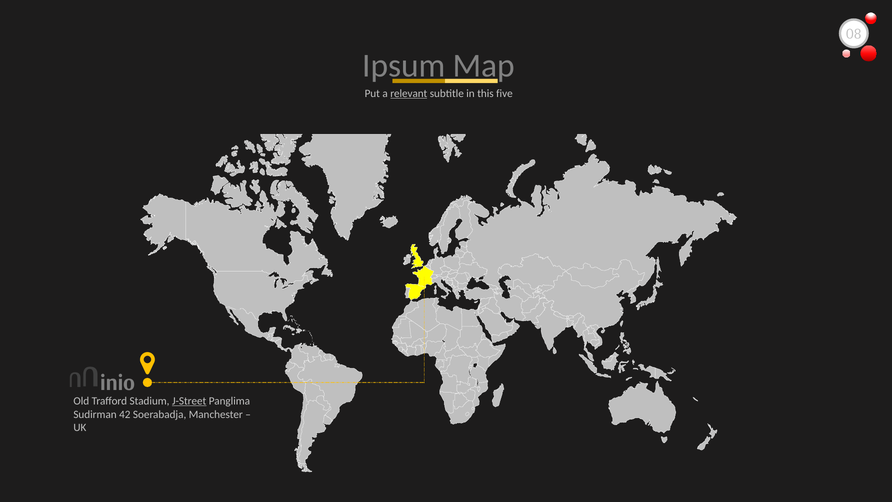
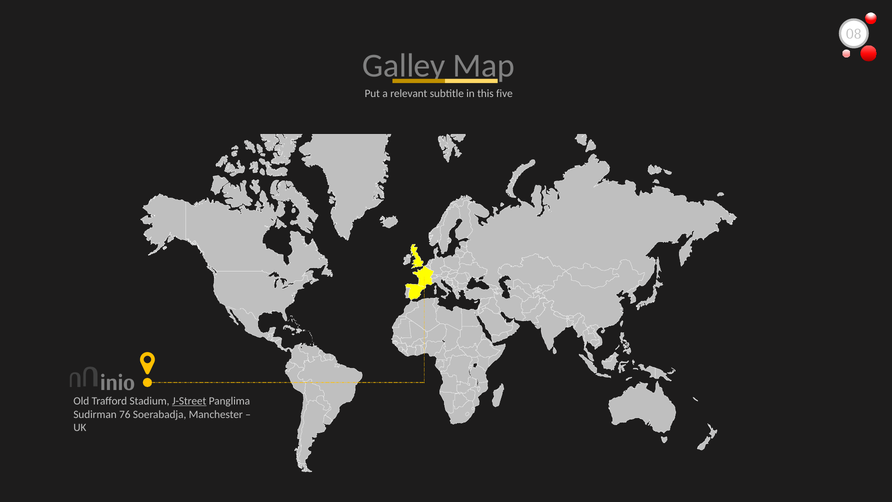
Ipsum: Ipsum -> Galley (404, 66)
relevant underline: present -> none (409, 93)
42: 42 -> 76 (125, 414)
